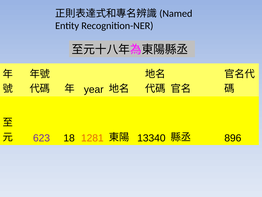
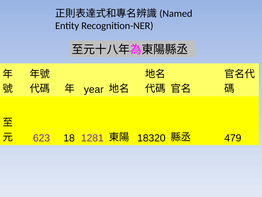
1281 colour: orange -> purple (92, 138)
13340: 13340 -> 18320 (151, 138)
896: 896 -> 479 (233, 138)
